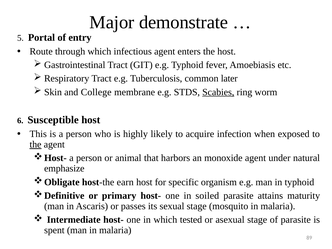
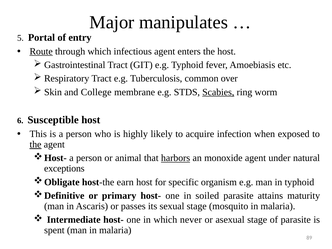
demonstrate: demonstrate -> manipulates (183, 22)
Route underline: none -> present (41, 51)
later: later -> over (229, 79)
harbors underline: none -> present (176, 158)
emphasize: emphasize -> exceptions (64, 169)
tested: tested -> never (191, 220)
